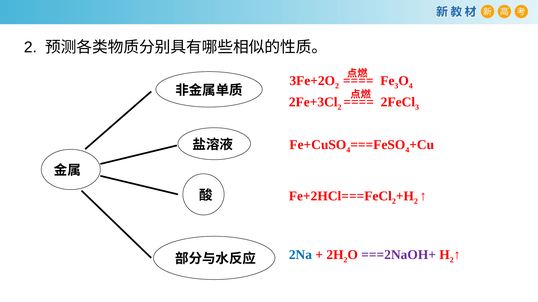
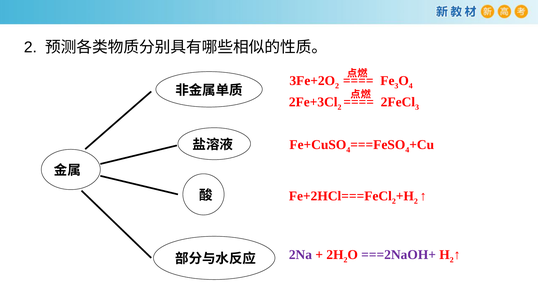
2Na colour: blue -> purple (300, 255)
